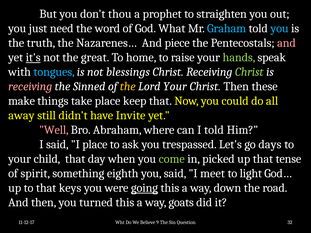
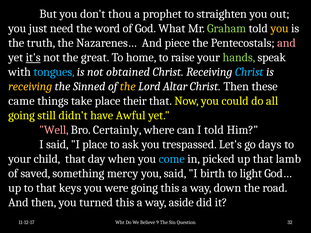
Graham colour: light blue -> light green (227, 28)
you colour: light blue -> yellow (280, 28)
blessings: blessings -> obtained (128, 72)
Christ colour: light green -> light blue (249, 72)
receiving colour: pink -> yellow (30, 86)
Lord Your: Your -> Altar (175, 86)
make: make -> came (21, 101)
keep: keep -> their (135, 101)
away: away -> going (22, 115)
Invite: Invite -> Awful (131, 115)
Abraham: Abraham -> Certainly (117, 130)
come colour: light green -> light blue (172, 159)
tense: tense -> lamb (288, 159)
spirit: spirit -> saved (35, 174)
eighth: eighth -> mercy (123, 174)
meet: meet -> birth (213, 174)
going underline: present -> none (144, 188)
goats: goats -> aside (181, 203)
